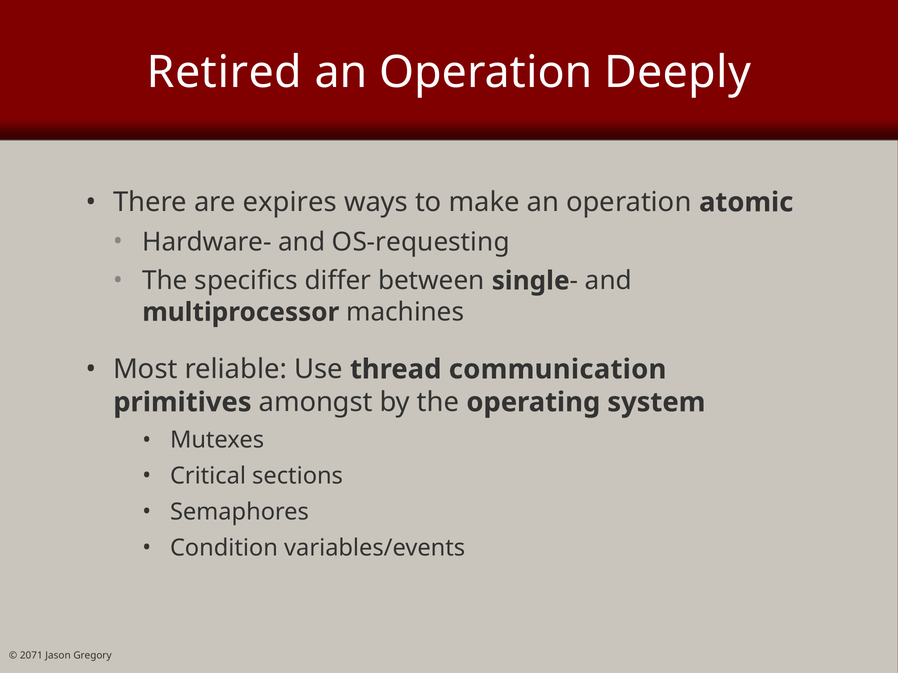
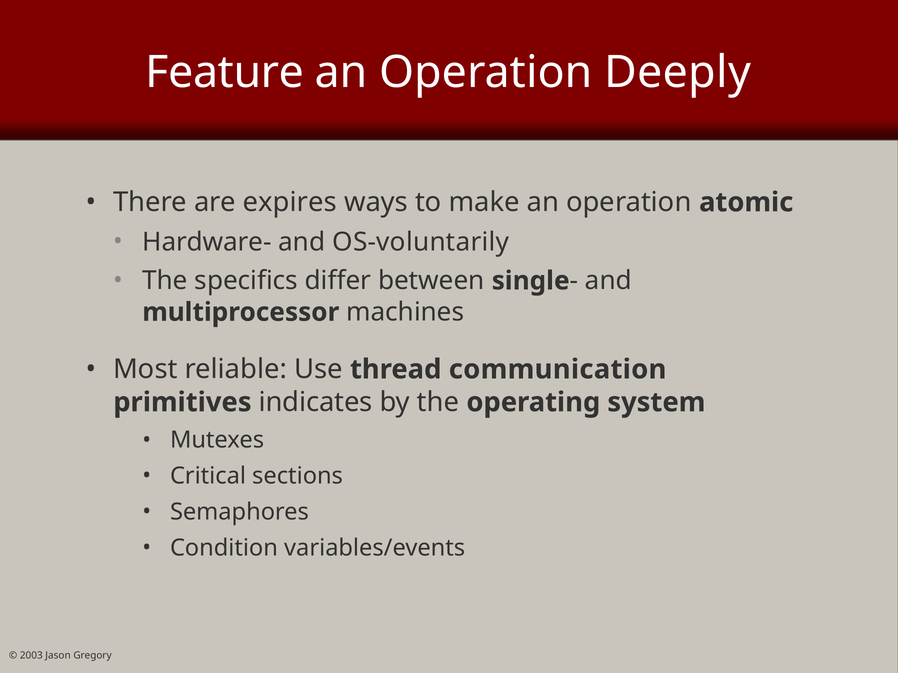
Retired: Retired -> Feature (225, 72)
OS-requesting: OS-requesting -> OS-voluntarily (421, 242)
amongst: amongst -> indicates (316, 403)
2071: 2071 -> 2003 (31, 656)
